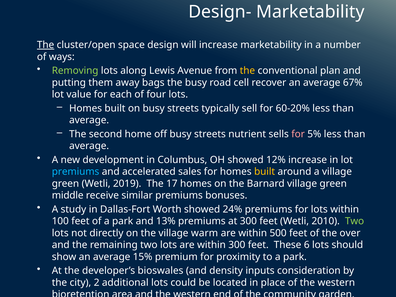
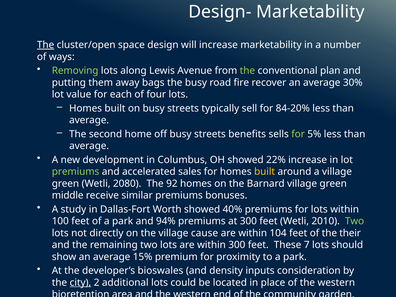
the colour: yellow -> light green (247, 71)
cell: cell -> fire (241, 83)
67%: 67% -> 30% (353, 83)
60-20%: 60-20% -> 84-20% (293, 108)
nutrient: nutrient -> benefits (247, 134)
for colour: pink -> light green (298, 134)
12%: 12% -> 22% (276, 160)
premiums colour: light blue -> light green (76, 172)
2019: 2019 -> 2080 (127, 184)
17: 17 -> 92 (172, 184)
24%: 24% -> 40% (232, 209)
13%: 13% -> 94% (166, 221)
warm: warm -> cause (205, 233)
500: 500 -> 104 (278, 233)
over: over -> their (350, 233)
6: 6 -> 7 (307, 245)
city underline: none -> present (80, 283)
